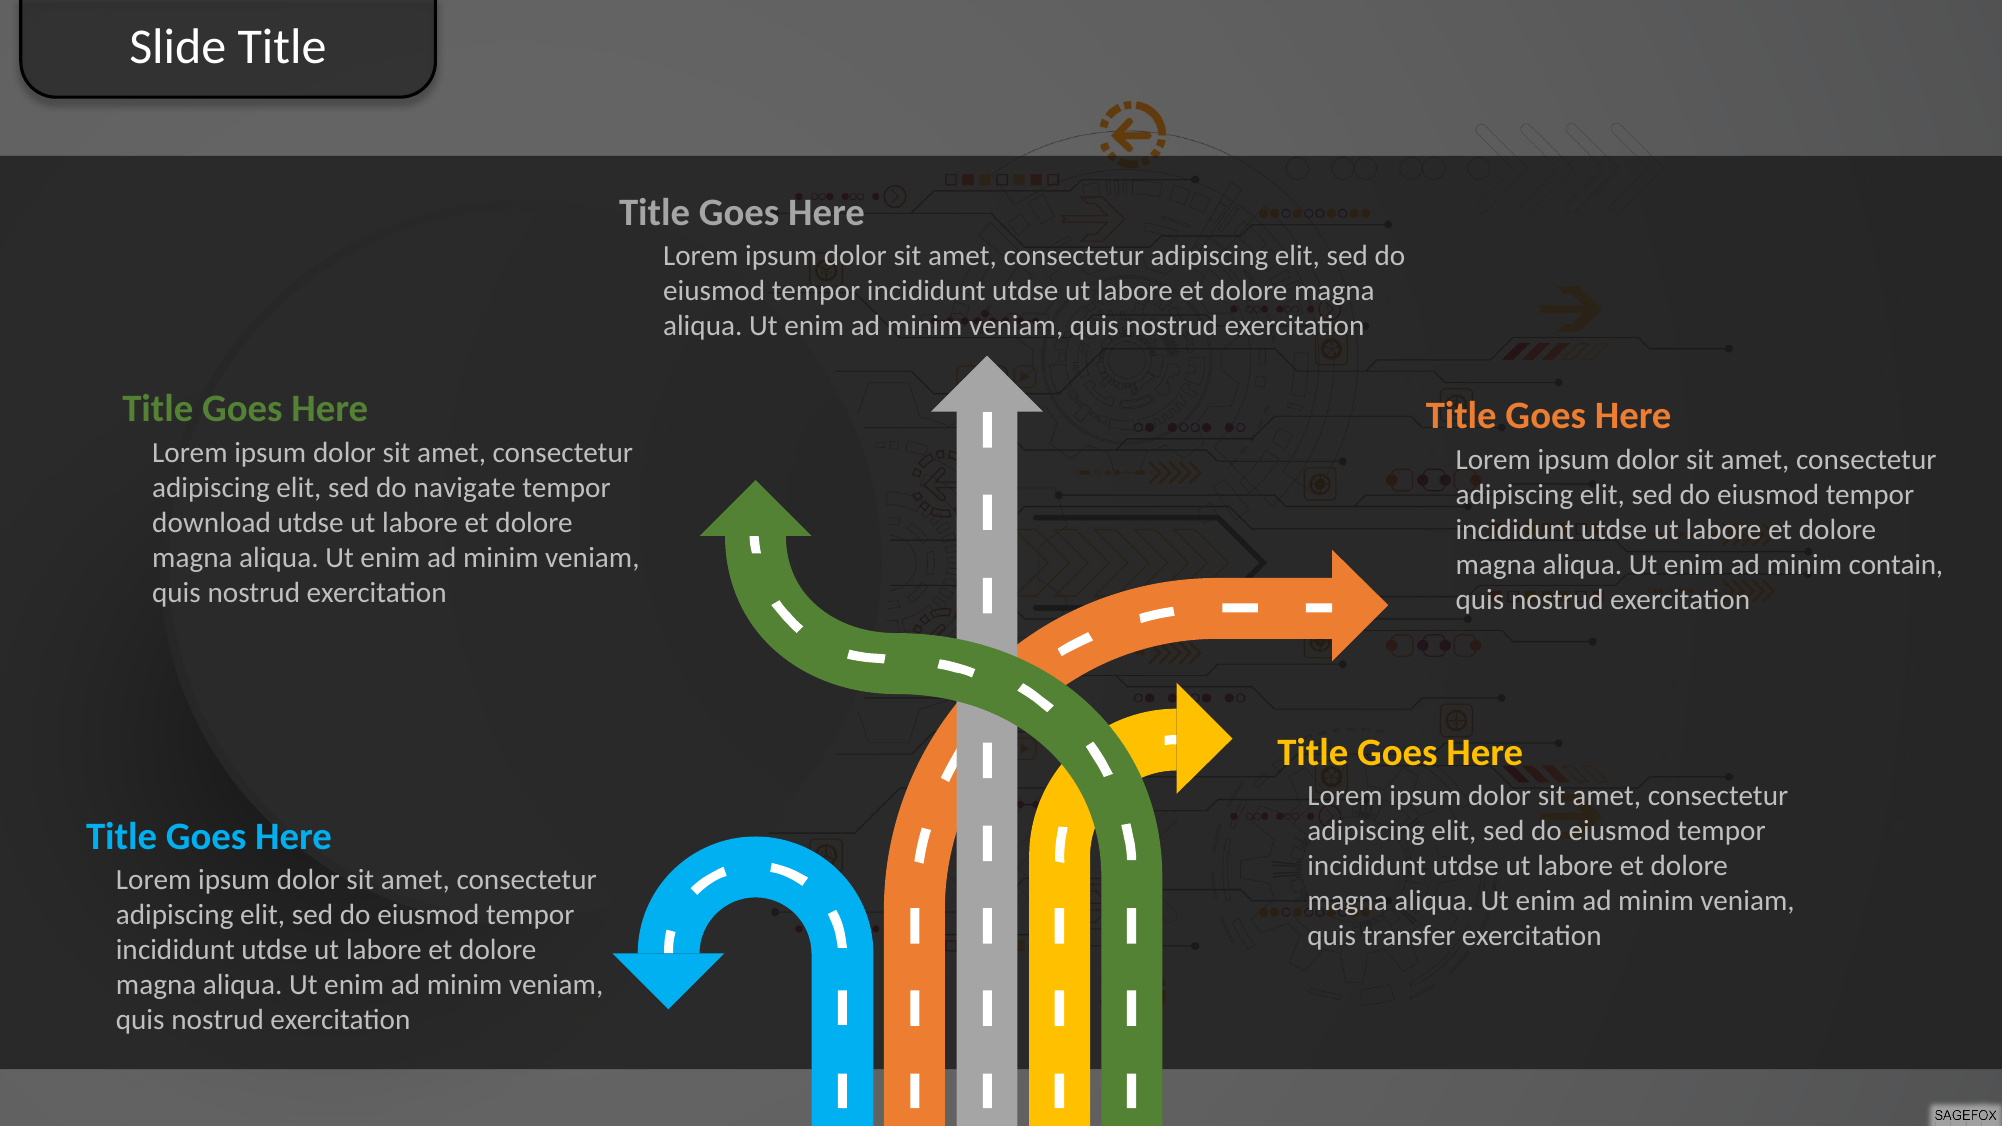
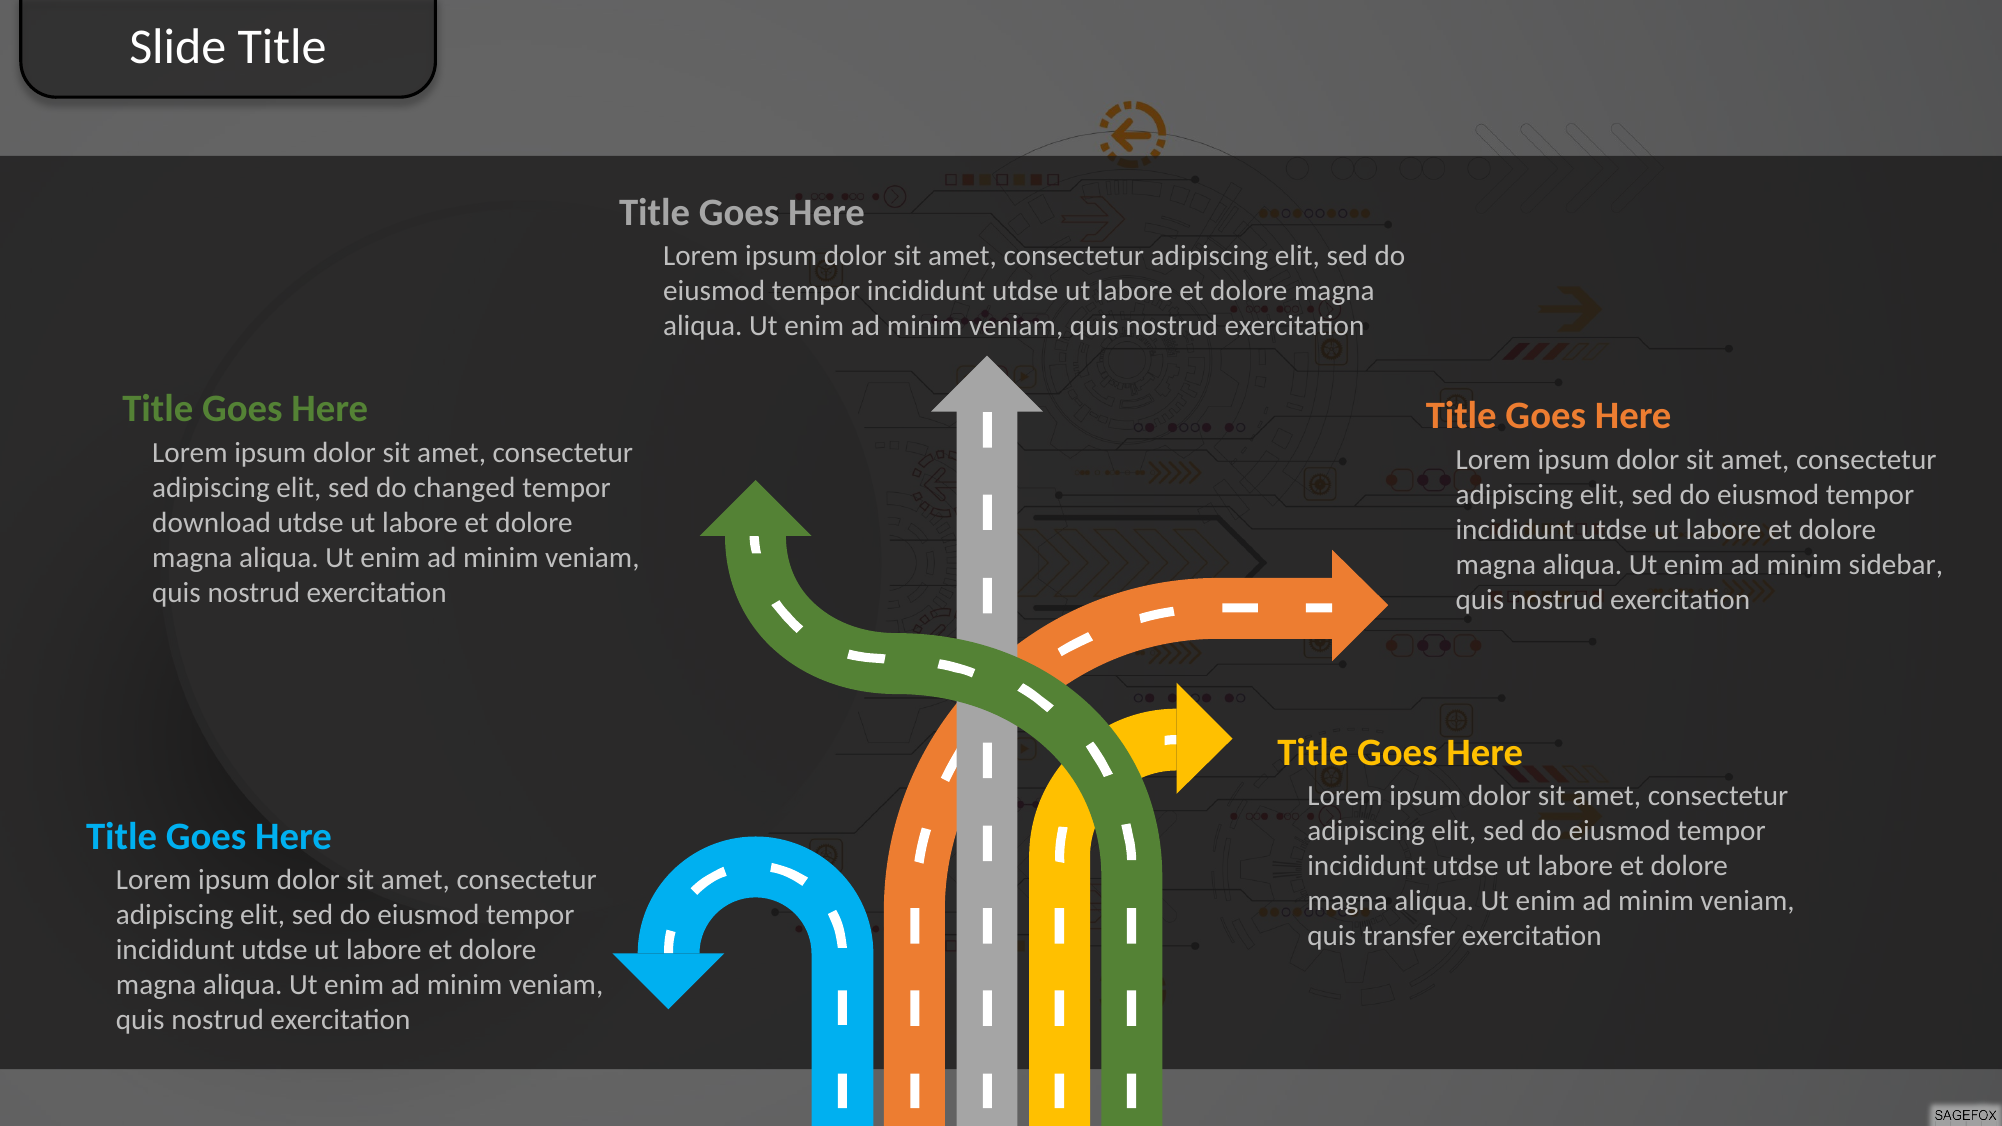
navigate: navigate -> changed (464, 488)
contain: contain -> sidebar (1896, 565)
